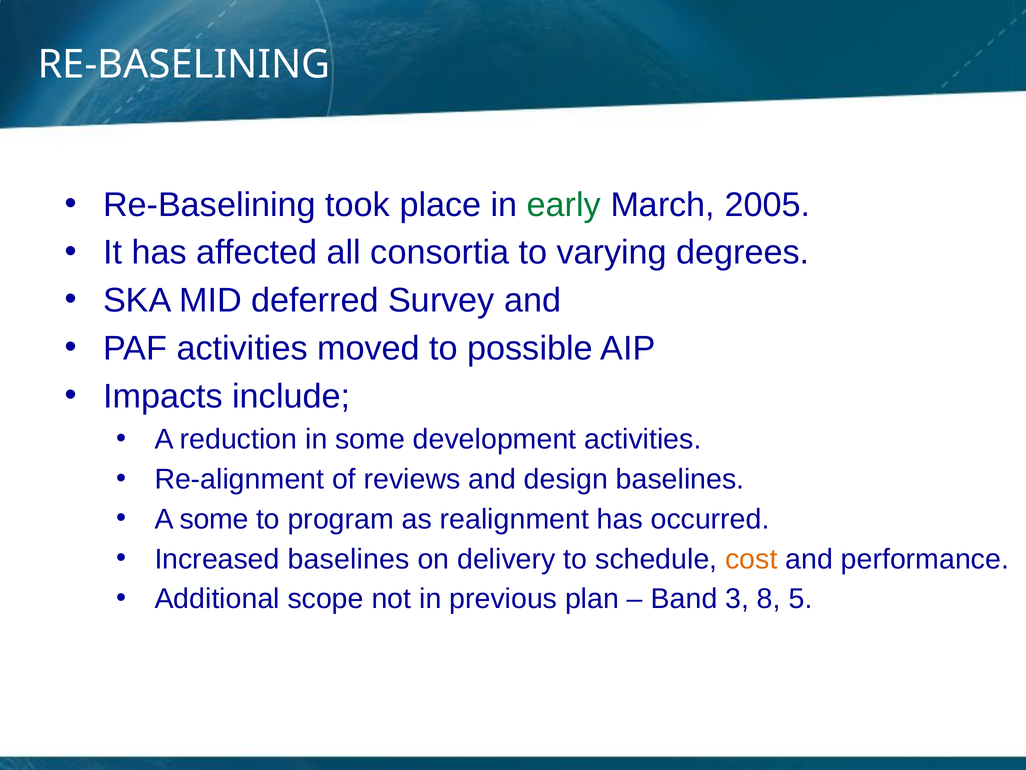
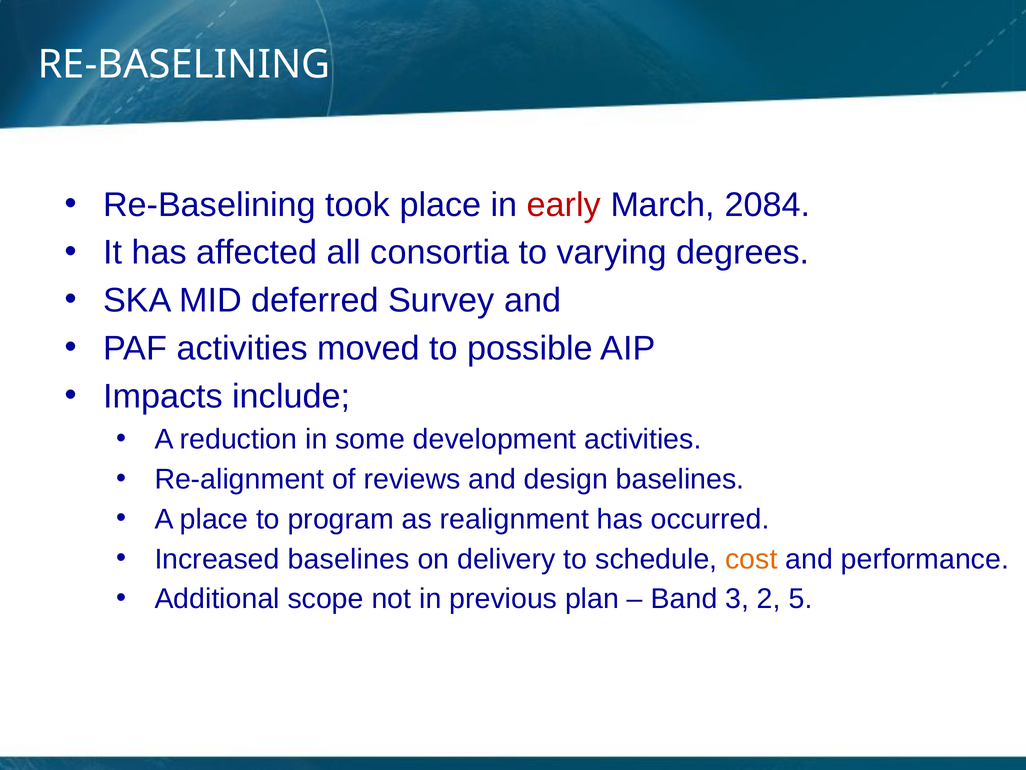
early colour: green -> red (564, 205)
2005: 2005 -> 2084 (767, 205)
A some: some -> place (214, 519)
8: 8 -> 2 (769, 599)
